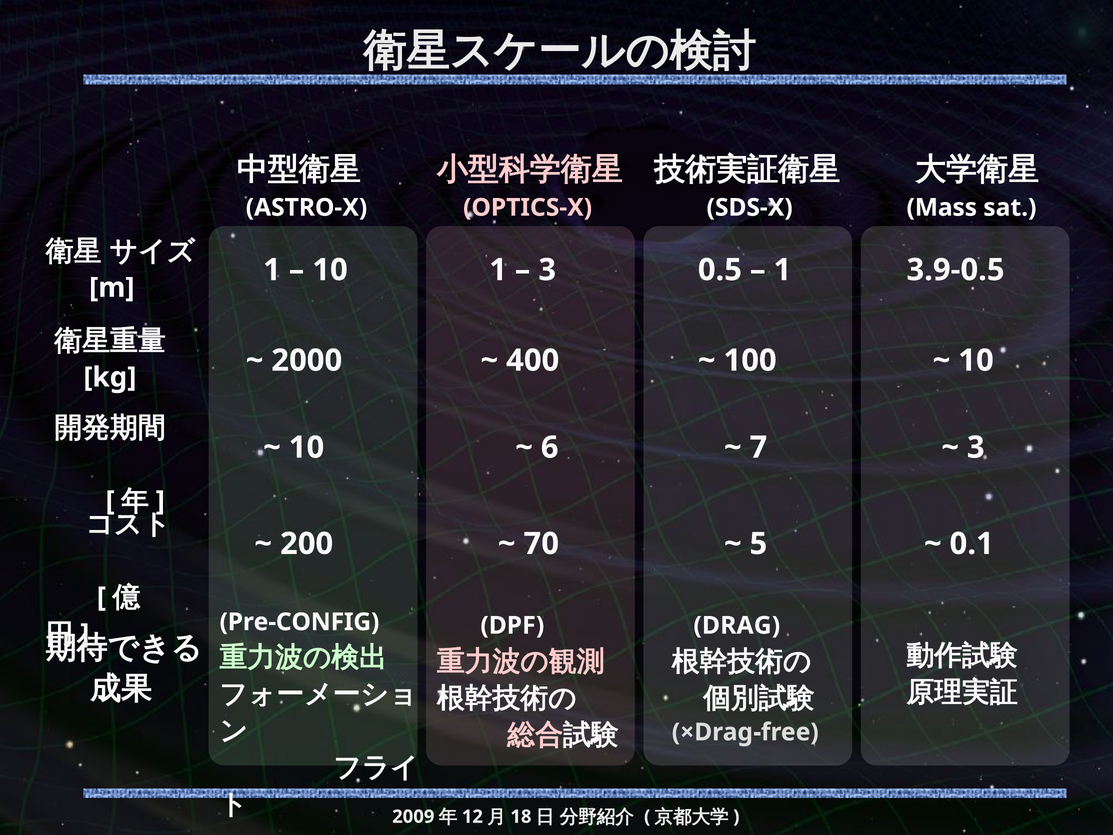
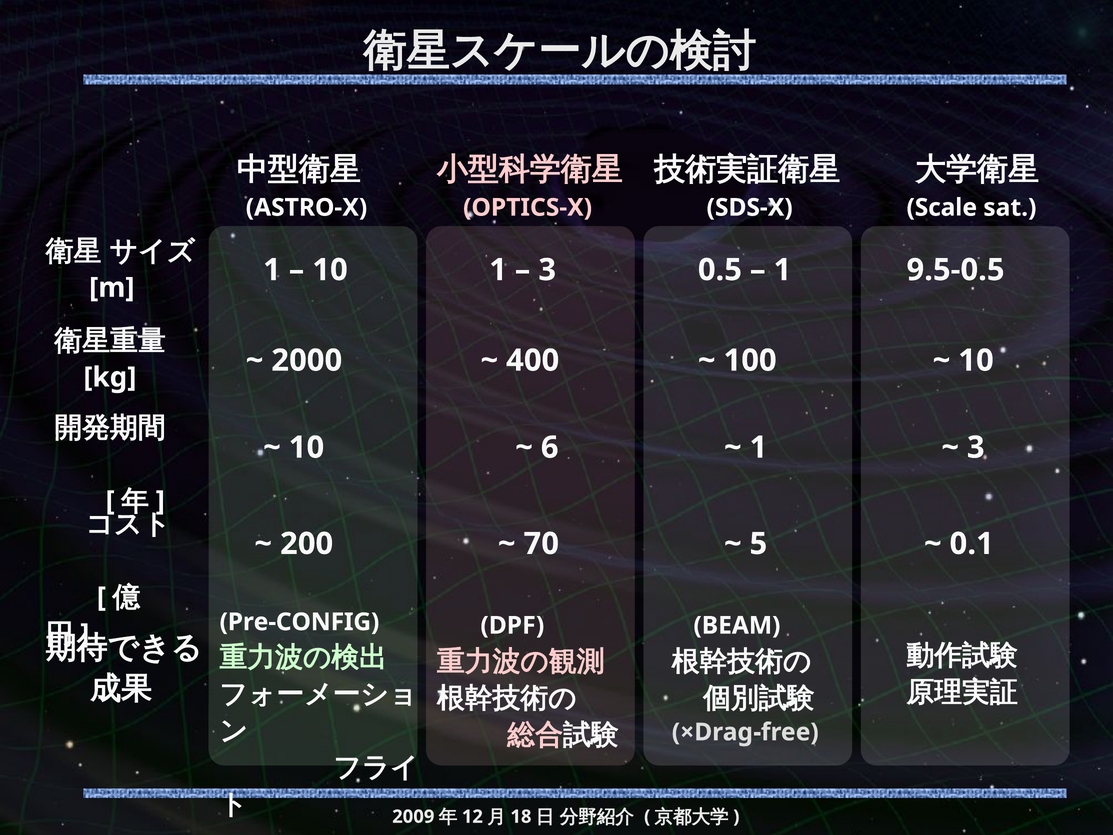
Mass: Mass -> Scale (942, 208)
3.9-0.5: 3.9-0.5 -> 9.5-0.5 (956, 270)
7: 7 -> 1 (758, 447)
DRAG: DRAG -> BEAM (737, 625)
